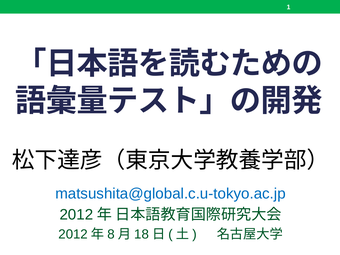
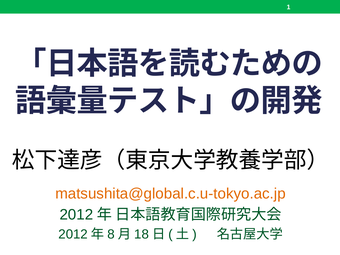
matsushita@global.c.u-tokyo.ac.jp colour: blue -> orange (170, 194)
